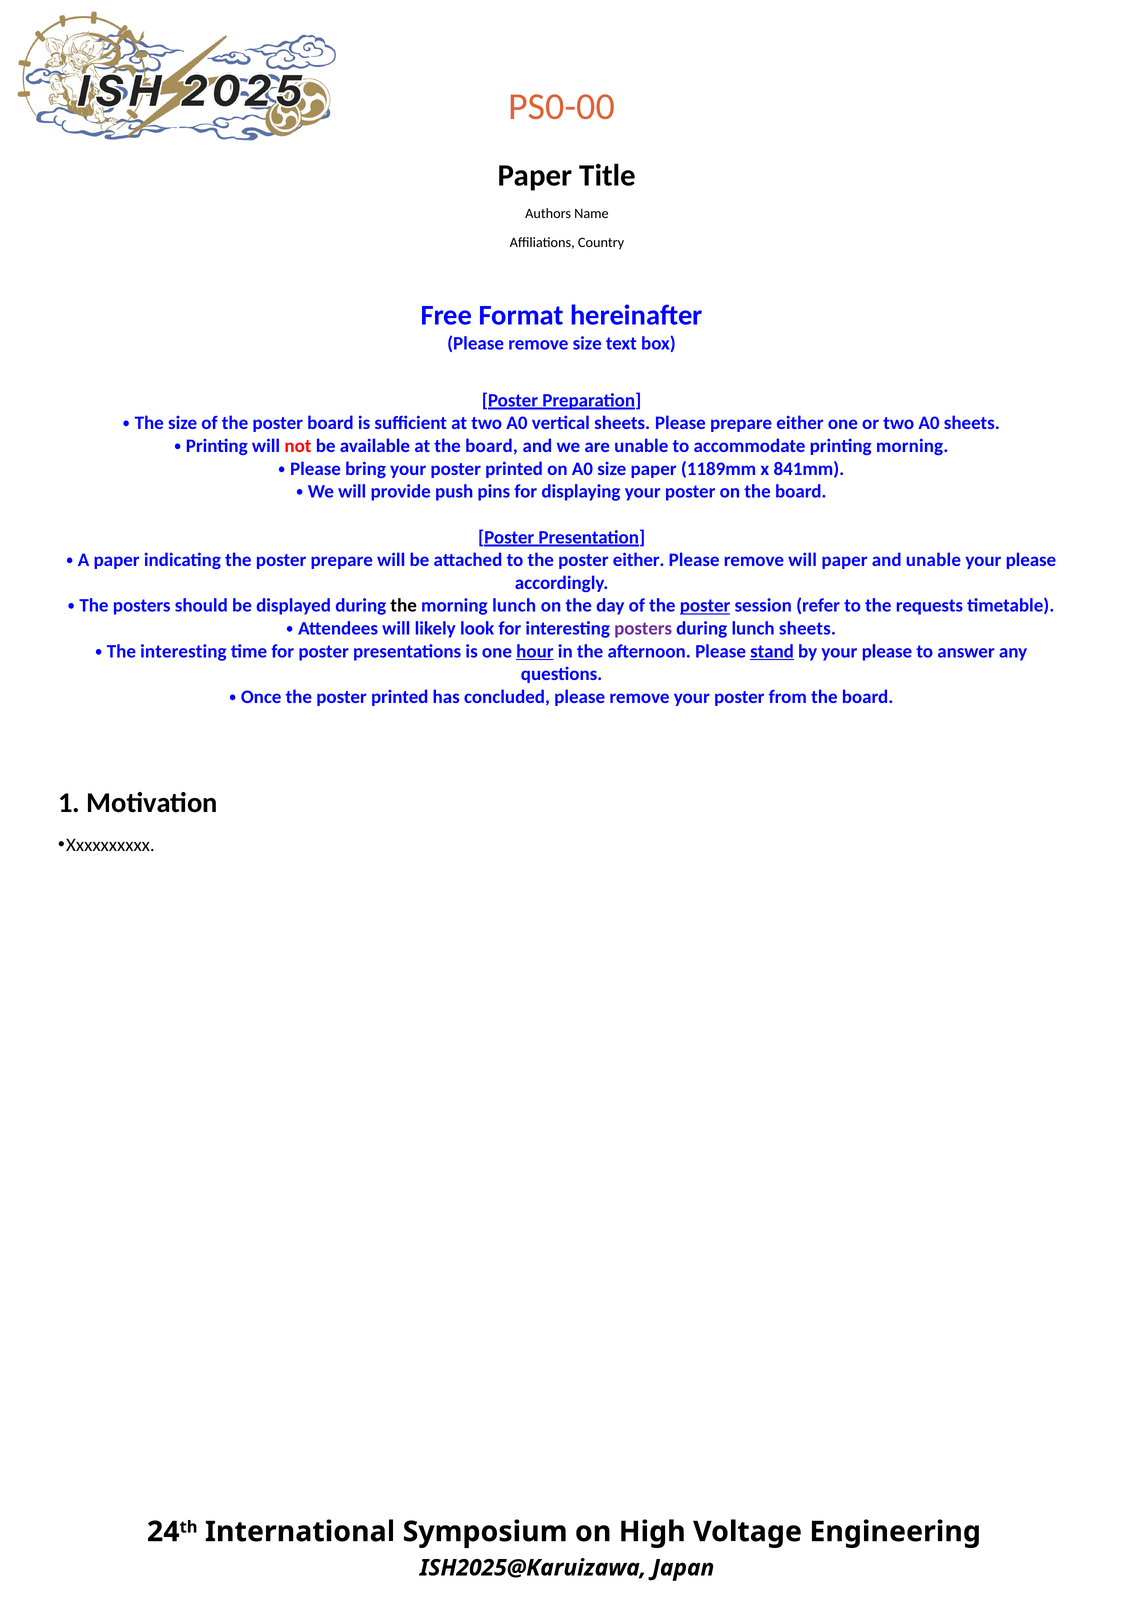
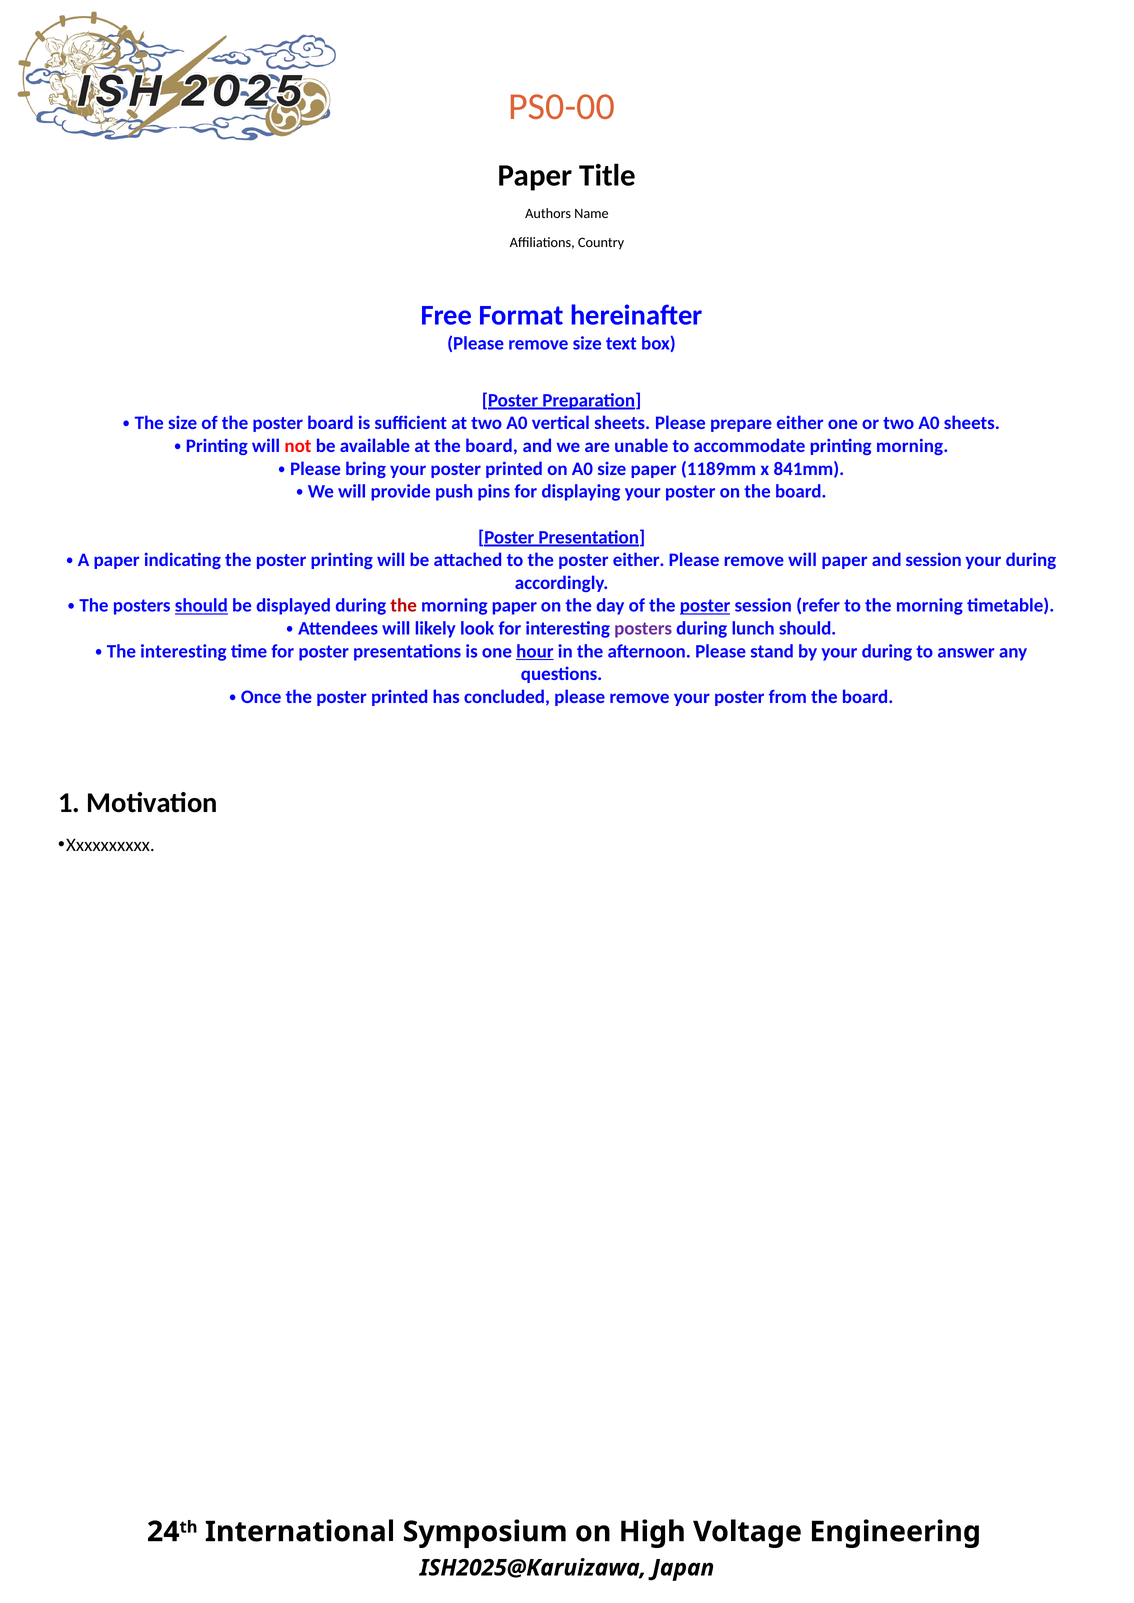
poster prepare: prepare -> printing (342, 560)
and unable: unable -> session (934, 560)
please: please -> during (1031, 560)
should underline: none -> present (201, 606)
the colour: black -> red (404, 606)
morning lunch: lunch -> paper (514, 606)
to the requests: requests -> morning (929, 606)
lunch sheets: sheets -> should (808, 629)
stand underline: present -> none (772, 651)
by your please: please -> during (887, 651)
